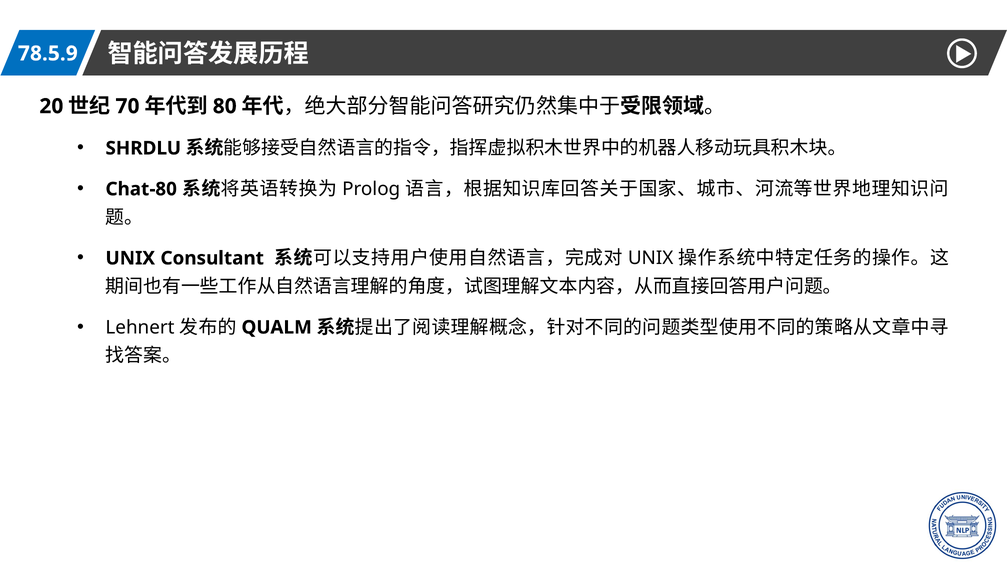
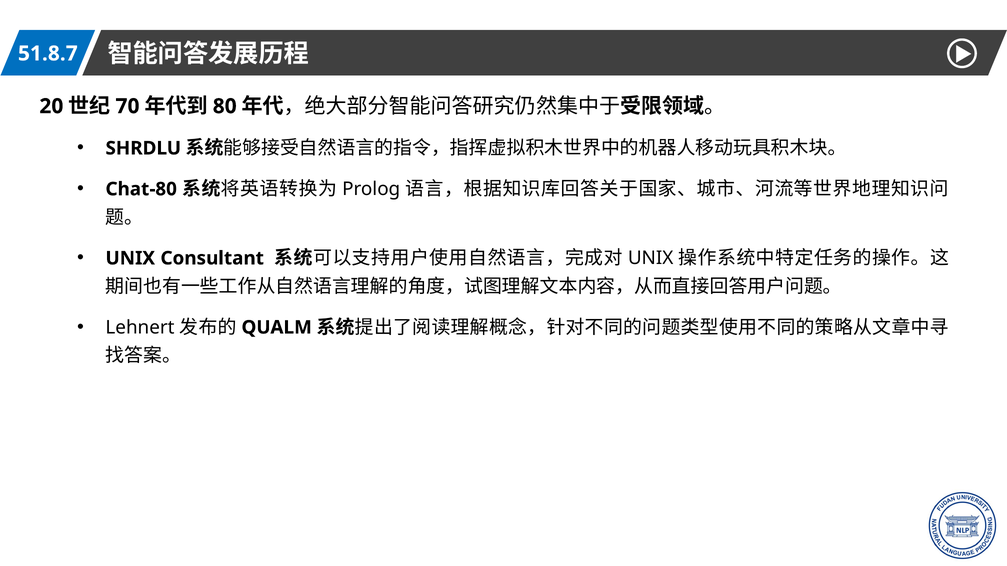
78.5.9: 78.5.9 -> 51.8.7 (48, 54)
